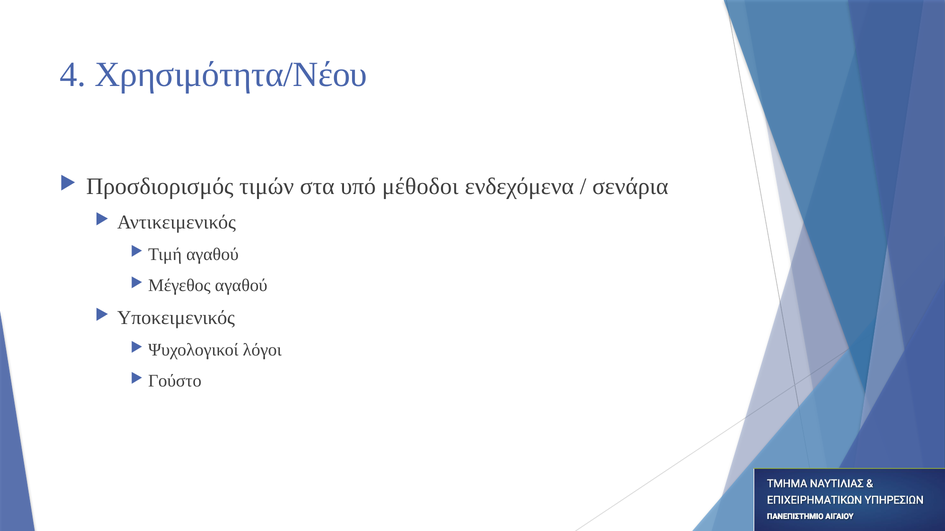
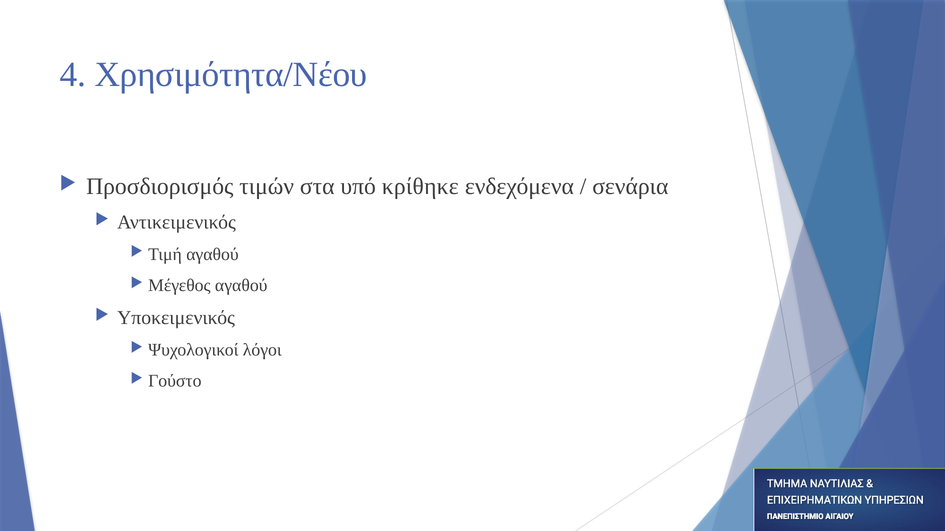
μέθοδοι: μέθοδοι -> κρίθηκε (420, 187)
